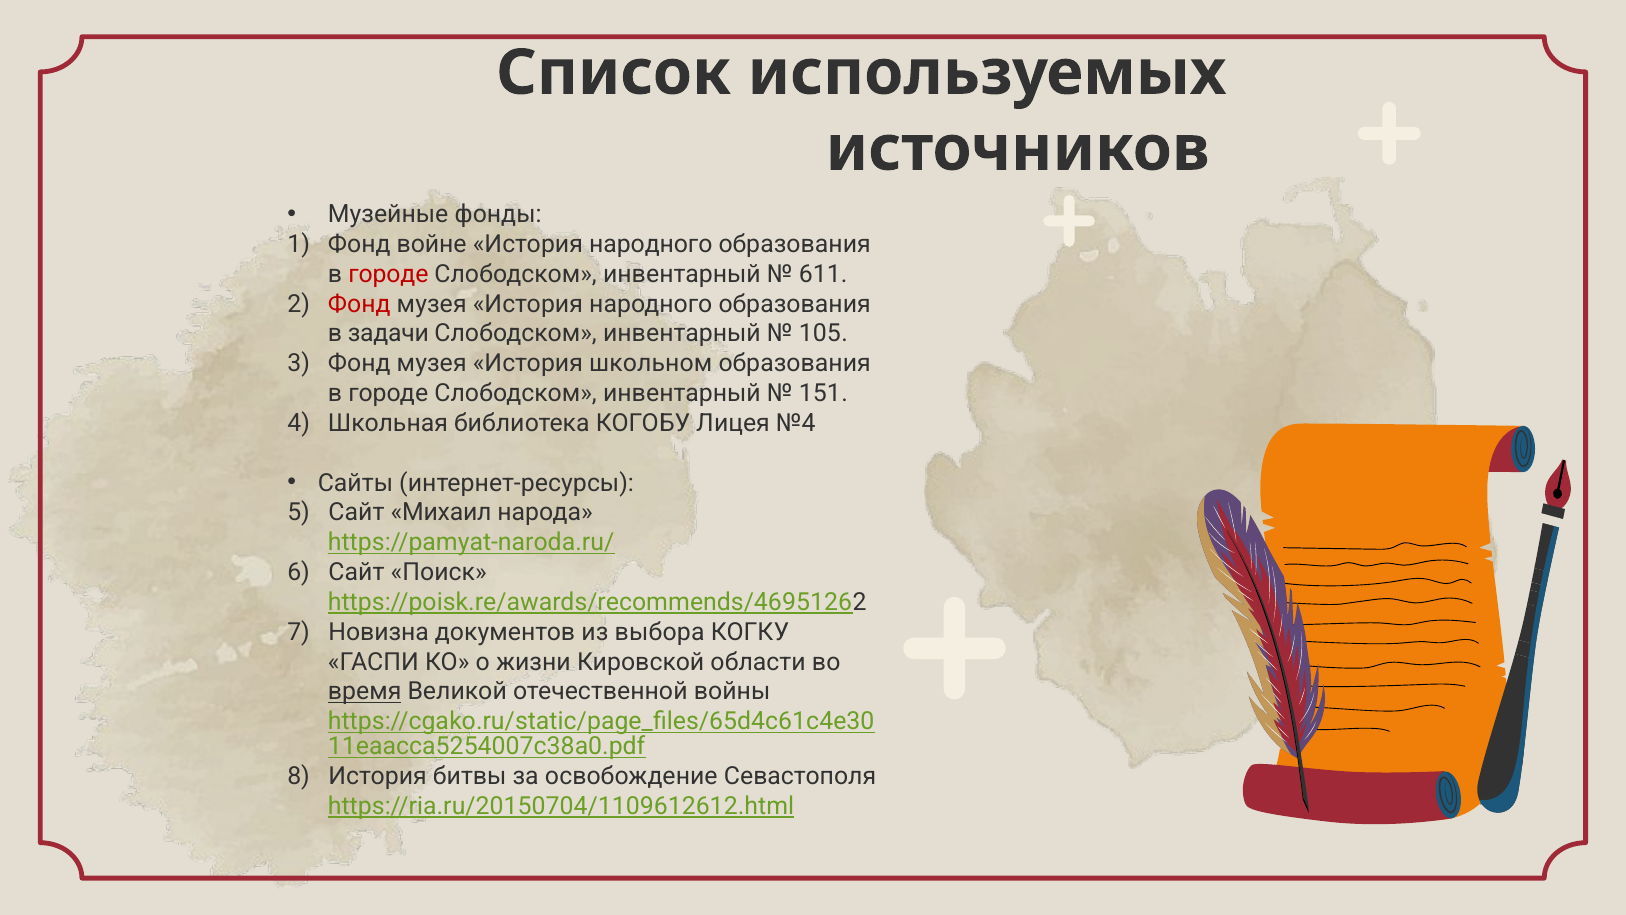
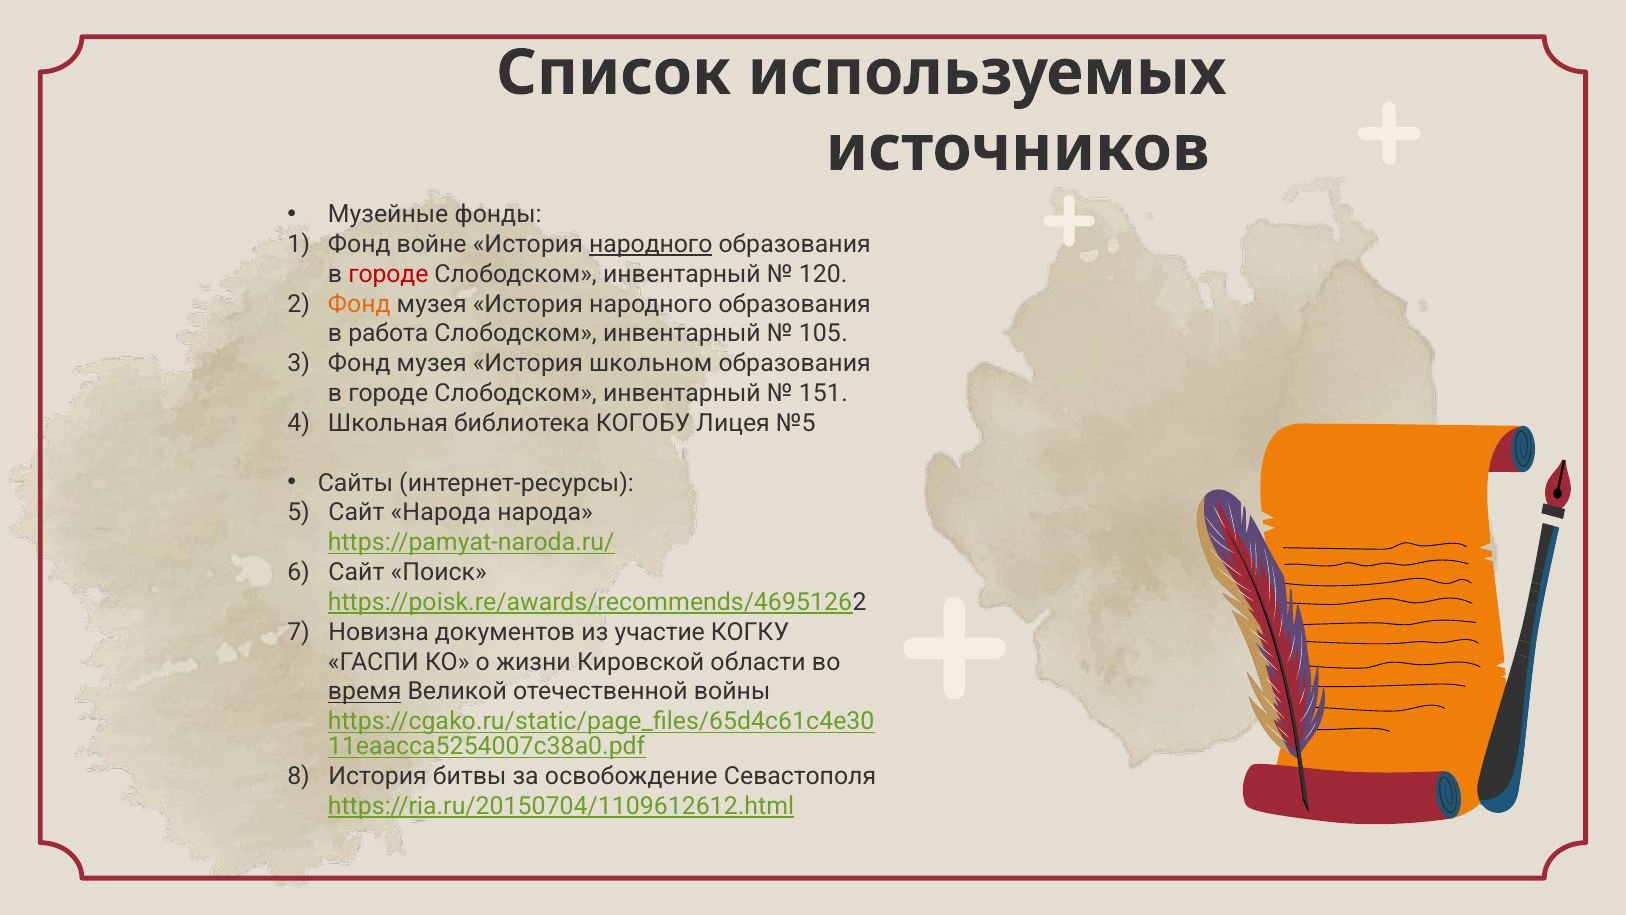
народного underline: none -> present (651, 244)
611: 611 -> 120 (823, 274)
Фонд colour: red -> orange (359, 304)
задачи: задачи -> работа (388, 334)
№4: №4 -> №5 (796, 423)
Сайт Михаил: Михаил -> Народа (441, 513)
выбора: выбора -> участие (660, 632)
